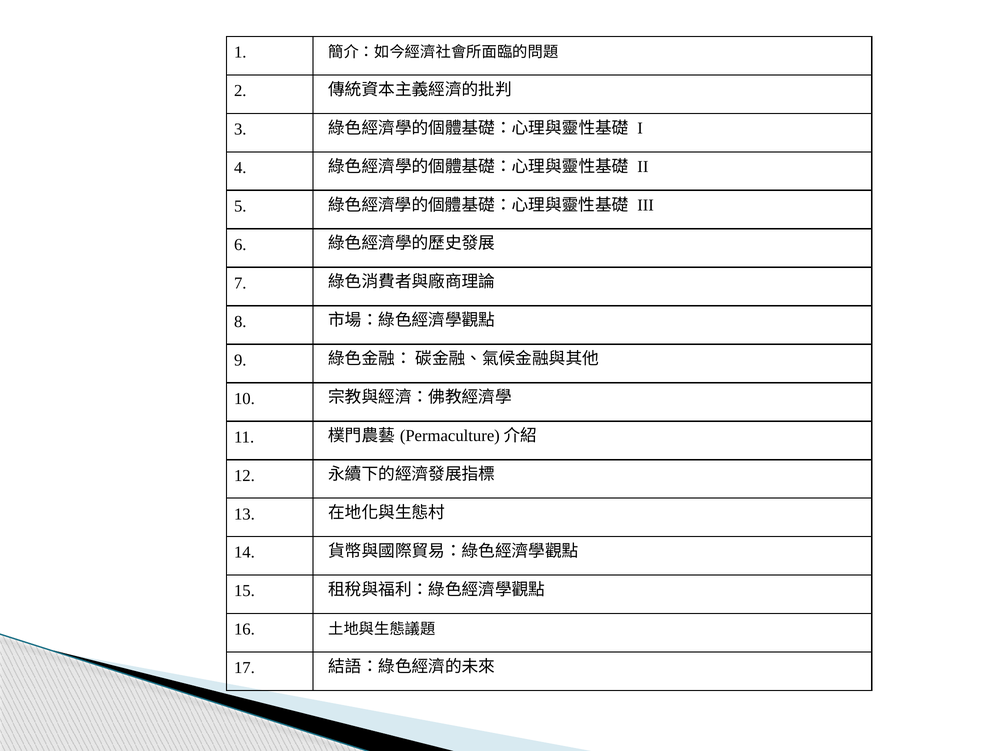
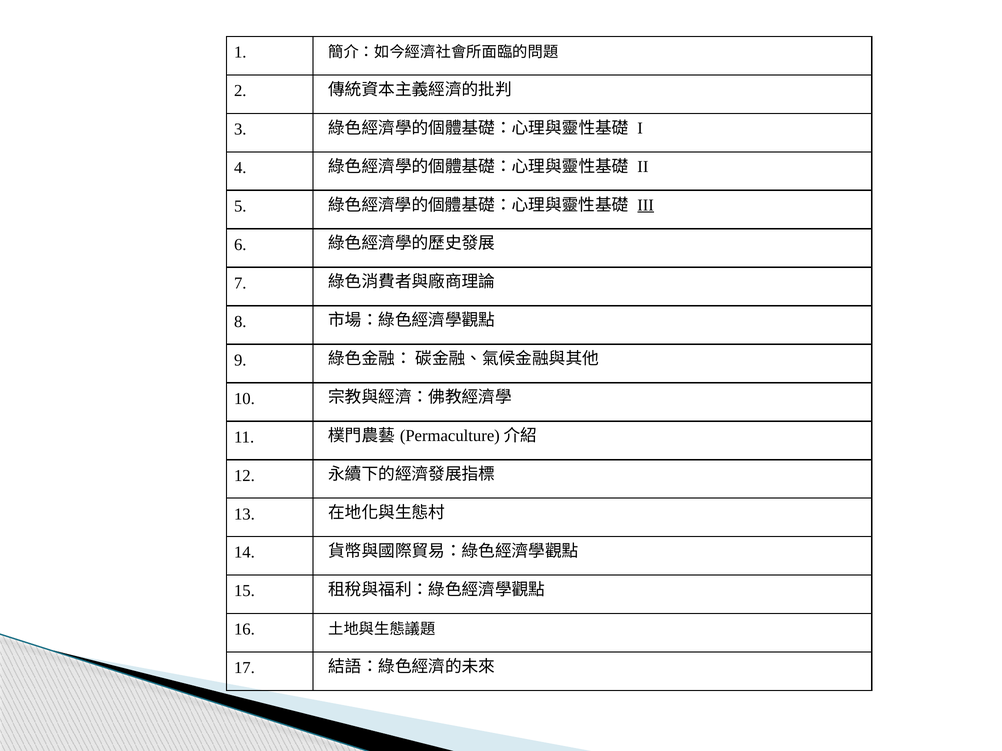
III underline: none -> present (646, 205)
